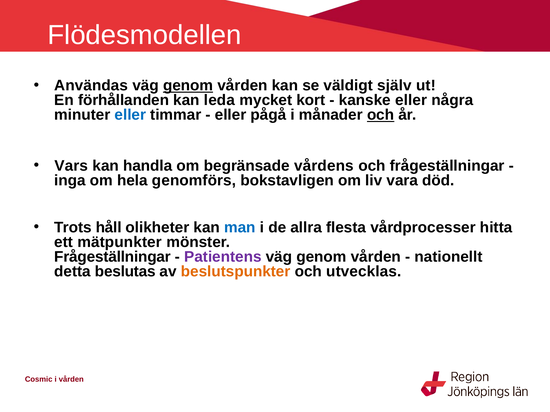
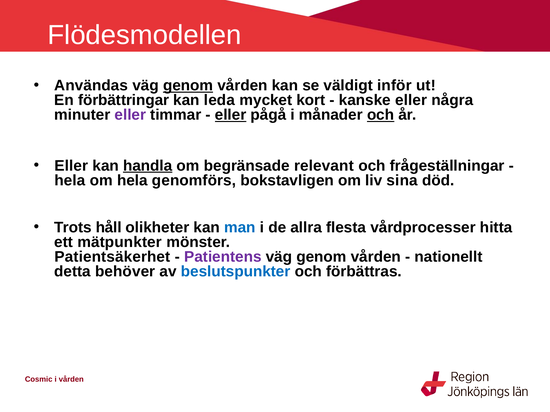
själv: själv -> inför (394, 86)
förhållanden: förhållanden -> förbättringar (124, 100)
eller colour: blue -> purple (130, 115)
eller underline: none -> present (231, 115)
Vars: Vars -> Eller (71, 166)
handla underline: none -> present (148, 166)
vårdens: vårdens -> relevant (324, 166)
inga: inga -> hela (70, 181)
vara: vara -> sina (402, 181)
Frågeställningar: Frågeställningar -> Patientsäkerhet (112, 257)
beslutas: beslutas -> behöver (125, 272)
beslutspunkter colour: orange -> blue (236, 272)
utvecklas: utvecklas -> förbättras (364, 272)
